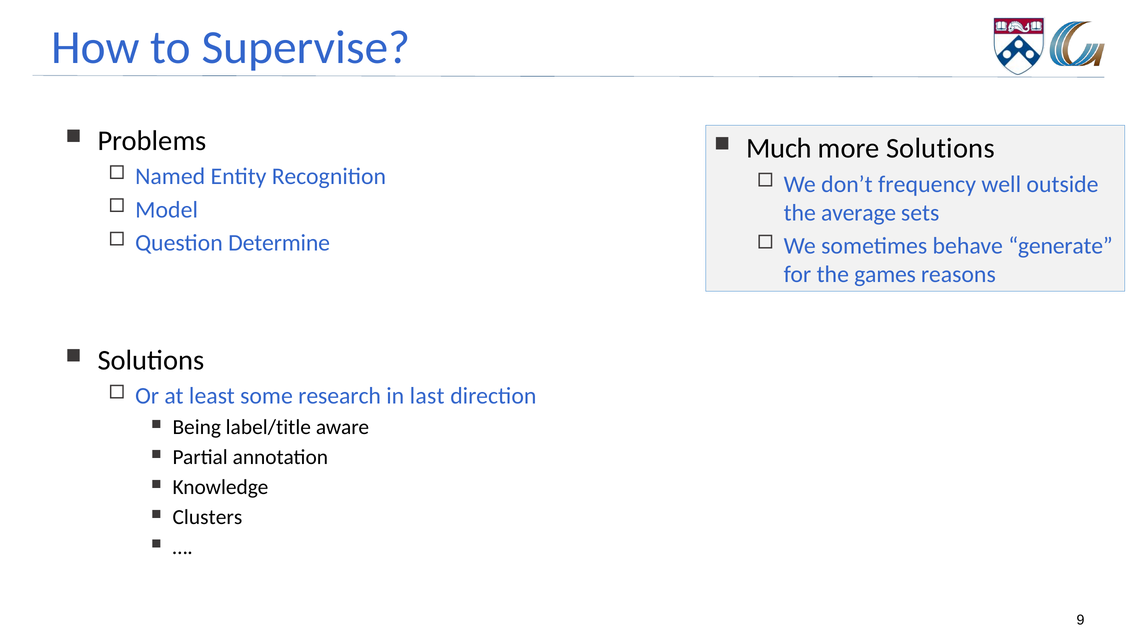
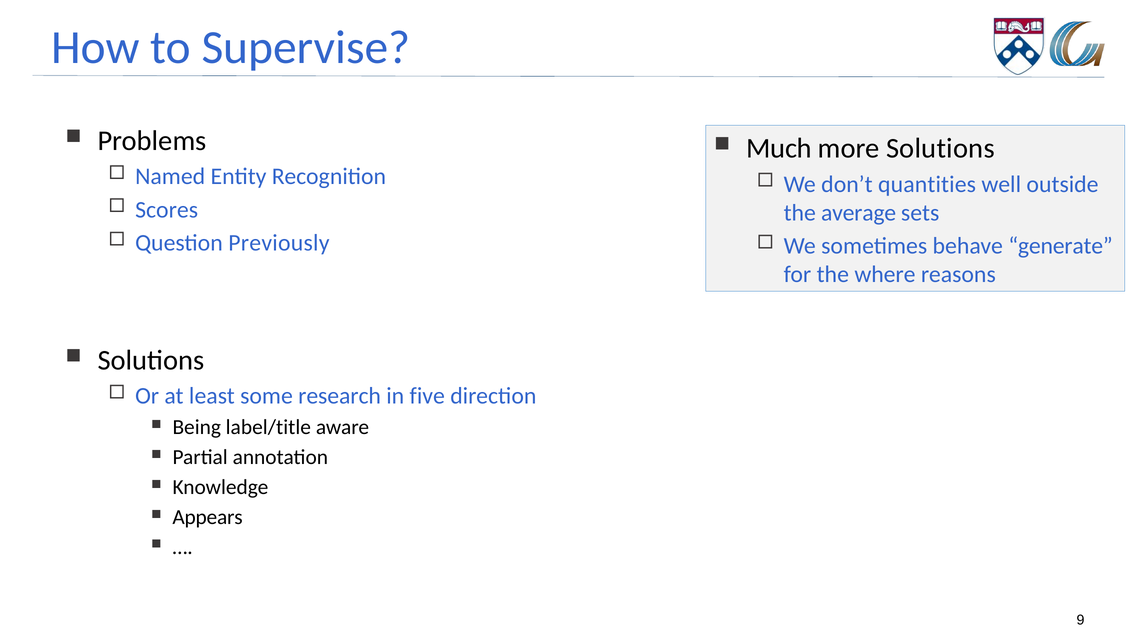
frequency: frequency -> quantities (927, 184)
Model: Model -> Scores (167, 210)
Determine: Determine -> Previously (279, 243)
games: games -> where (885, 274)
last: last -> five (427, 396)
Clusters: Clusters -> Appears (208, 517)
